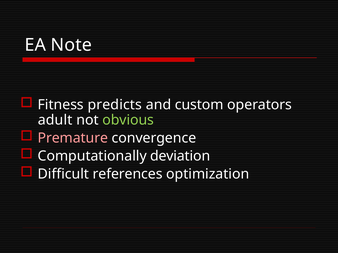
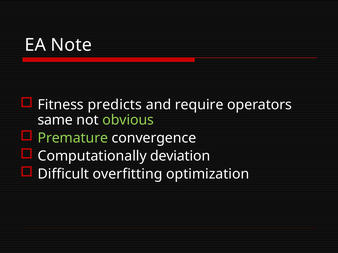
custom: custom -> require (199, 105)
adult: adult -> same (55, 120)
Premature colour: pink -> light green (73, 138)
references: references -> overfitting (128, 174)
